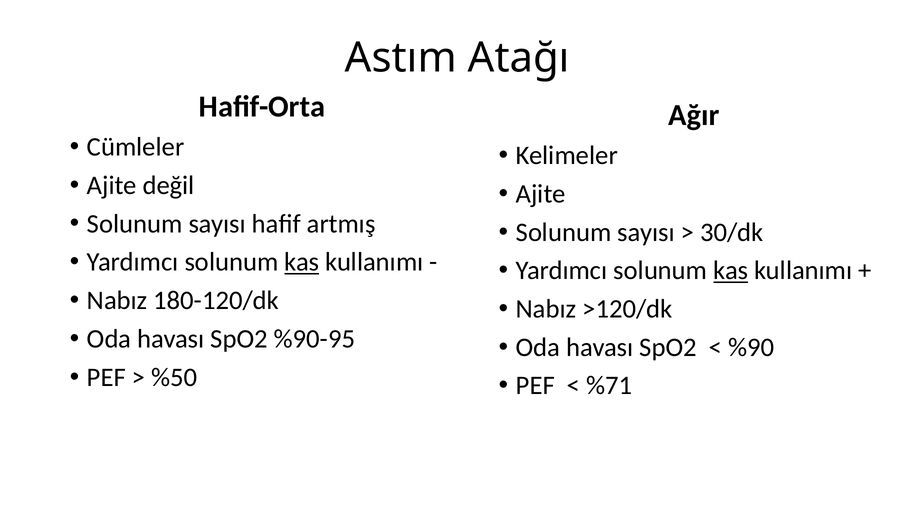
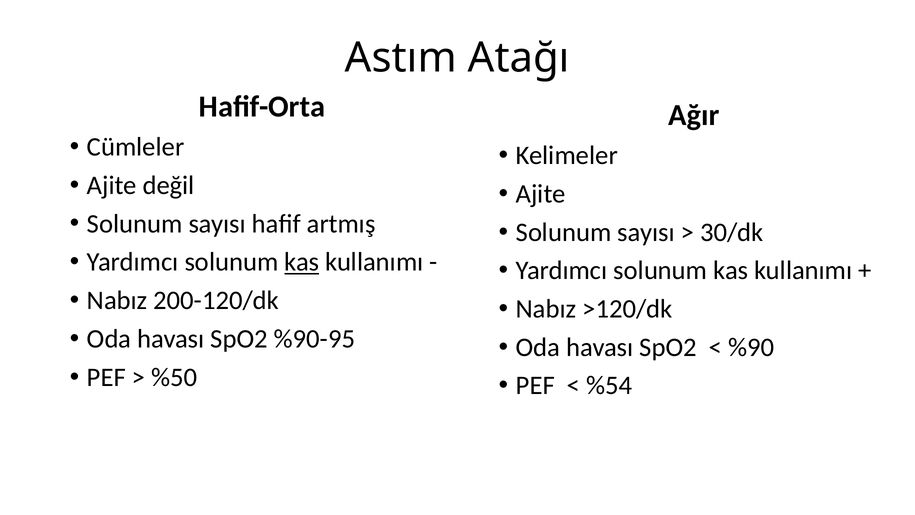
kas underline: present -> none (731, 270)
180-120/dk: 180-120/dk -> 200-120/dk (216, 300)
%71: %71 -> %54 (609, 385)
